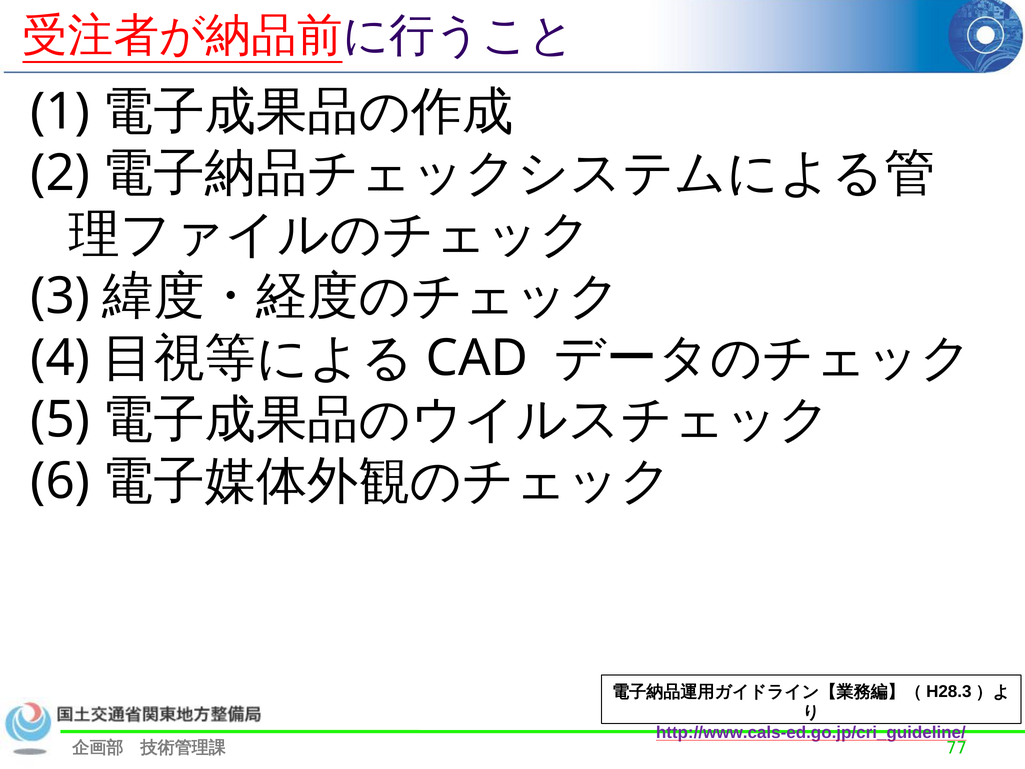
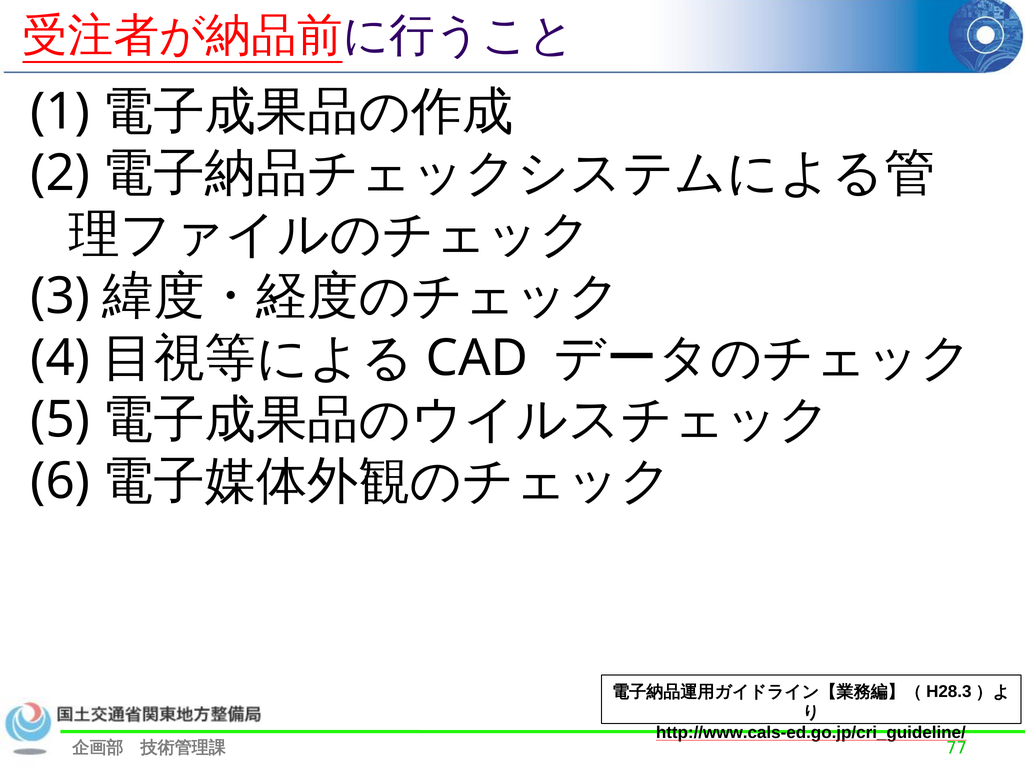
http://www.cals-ed.go.jp/cri_guideline/ colour: purple -> black (811, 732)
